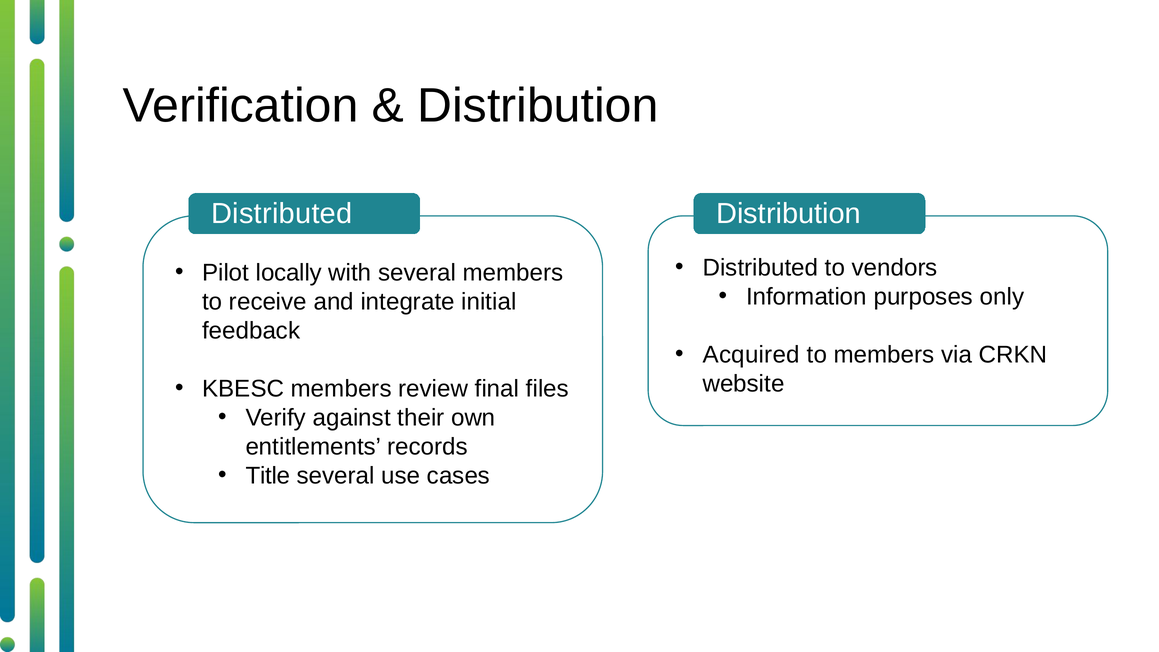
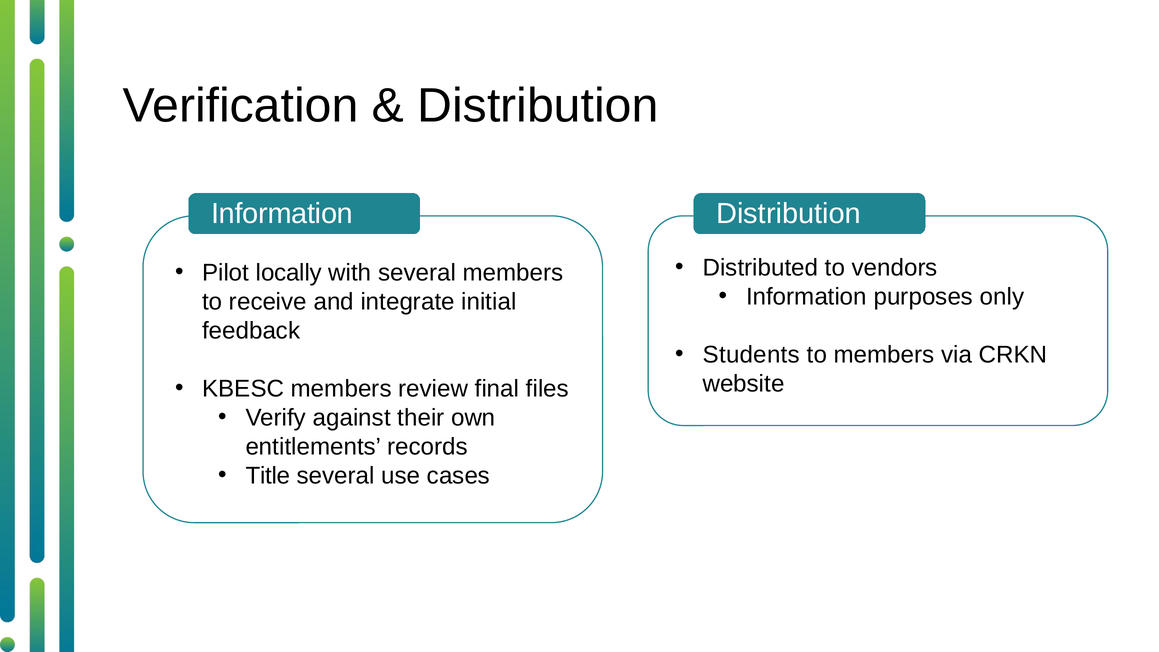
Distributed: Distributed -> Information (282, 213)
Acquired: Acquired -> Students (751, 355)
